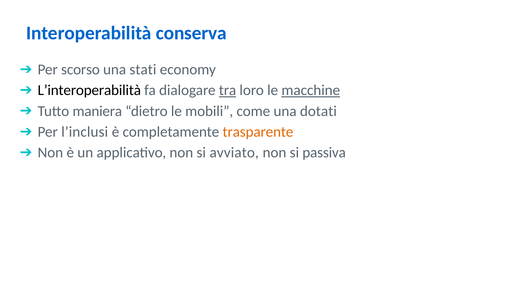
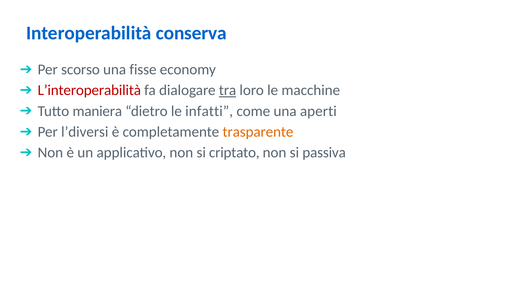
stati: stati -> fisse (143, 70)
L’interoperabilità colour: black -> red (89, 90)
macchine underline: present -> none (311, 90)
mobili: mobili -> infatti (209, 111)
dotati: dotati -> aperti (318, 111)
l’inclusi: l’inclusi -> l’diversi (85, 132)
avviato: avviato -> criptato (234, 153)
